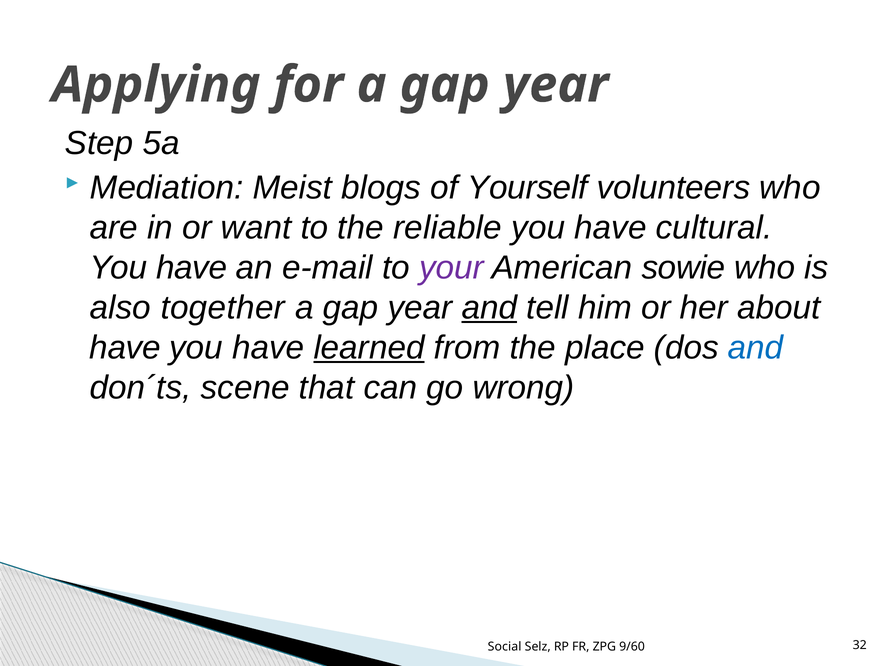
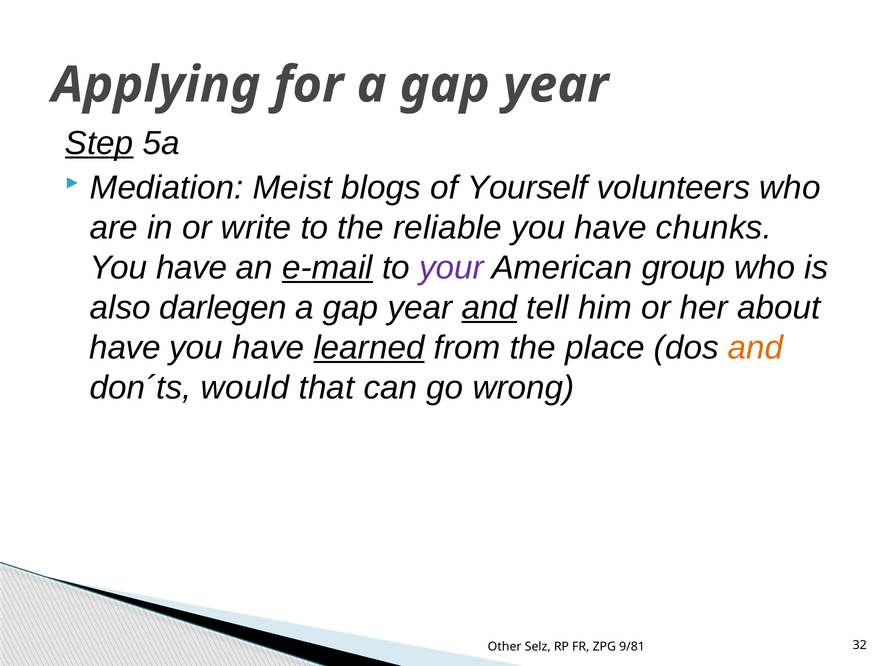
Step underline: none -> present (99, 143)
want: want -> write (256, 228)
cultural: cultural -> chunks (714, 228)
e-mail underline: none -> present (327, 268)
sowie: sowie -> group (683, 268)
together: together -> darlegen (223, 308)
and colour: blue -> orange (756, 348)
scene: scene -> would (245, 388)
Social: Social -> Other (505, 647)
9/60: 9/60 -> 9/81 (632, 647)
